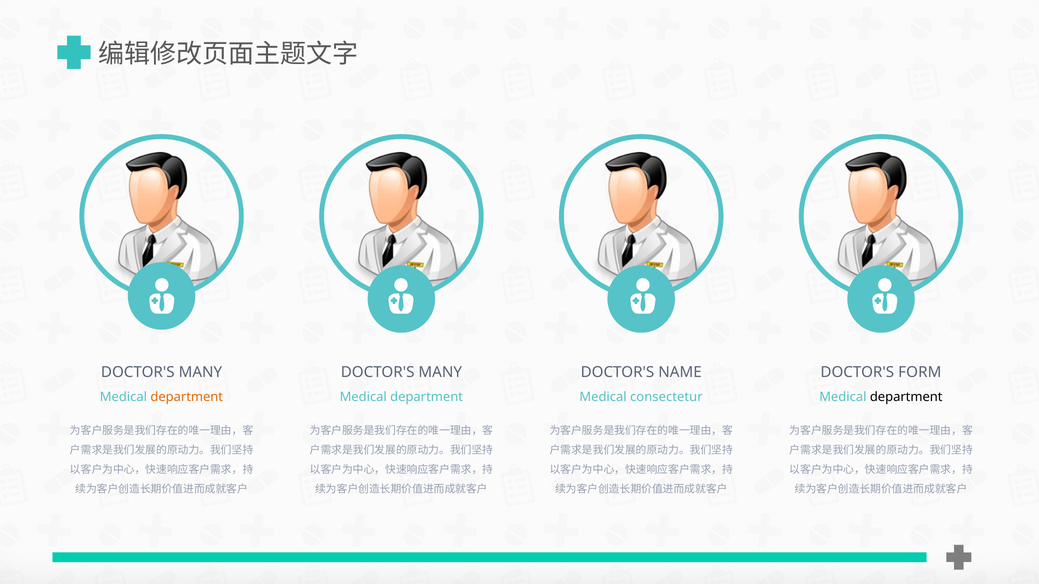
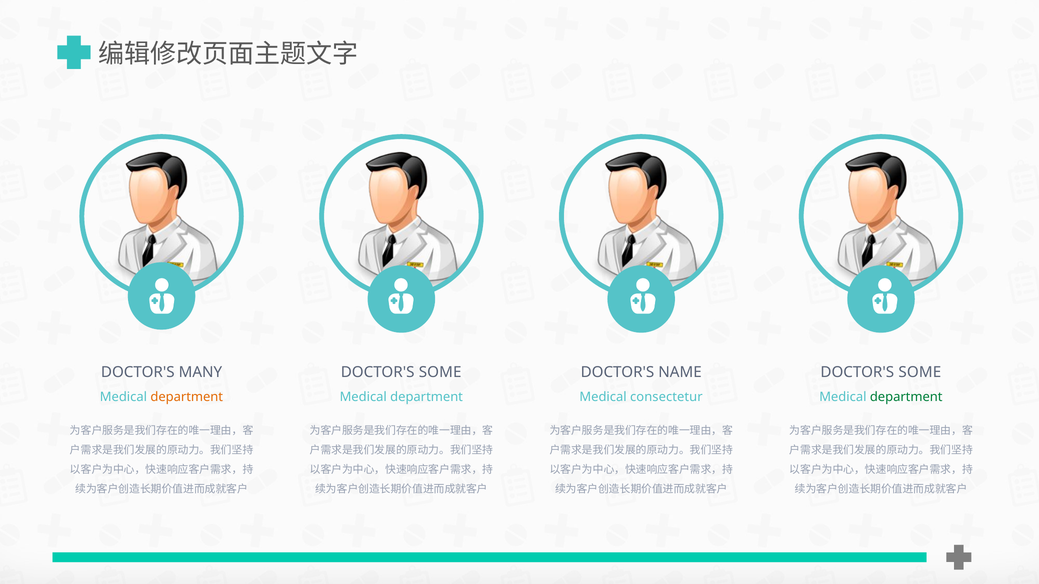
MANY: MANY -> SOME (440, 373)
FORM: FORM -> SOME (920, 373)
department colour: black -> green (906, 397)
